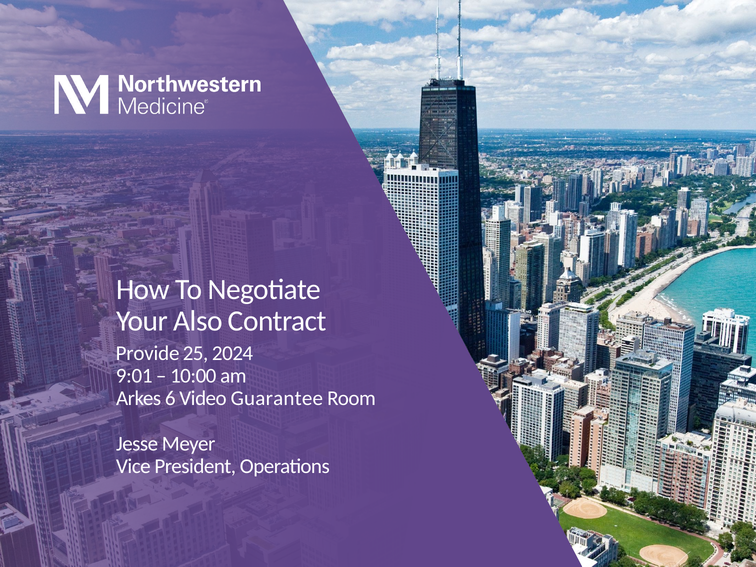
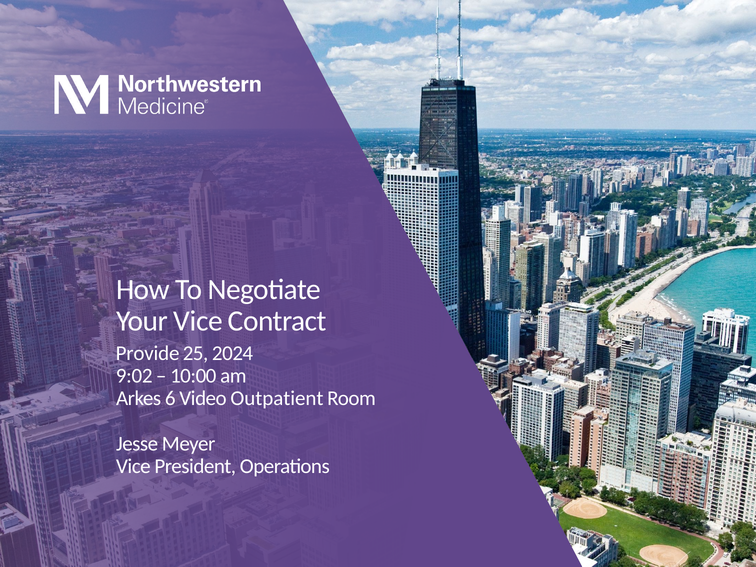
Your Also: Also -> Vice (198, 321)
9:01: 9:01 -> 9:02 (134, 376)
Guarantee: Guarantee -> Outpatient (277, 398)
